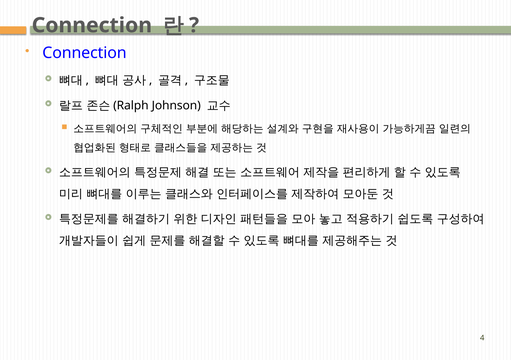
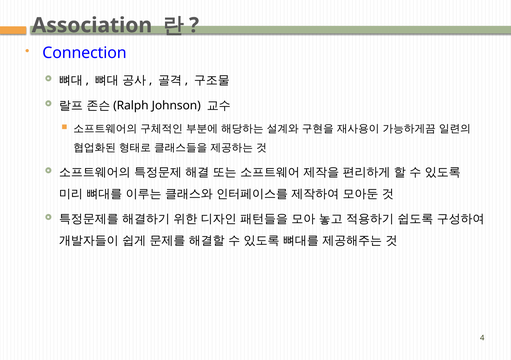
Connection: Connection -> Association (92, 25)
